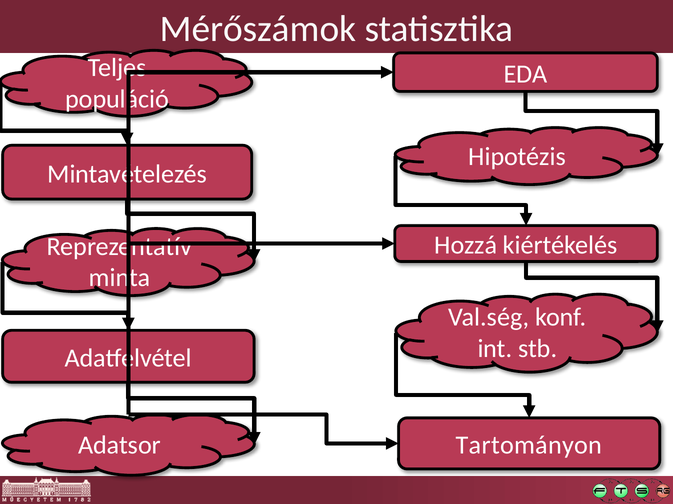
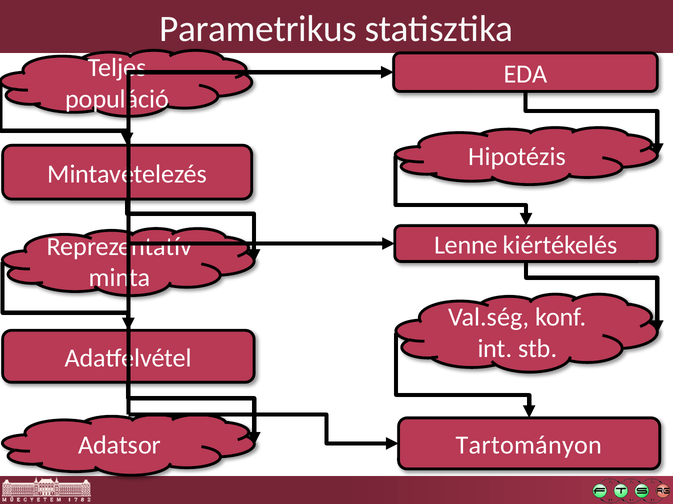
Mérőszámok: Mérőszámok -> Parametrikus (258, 29)
Hozzá: Hozzá -> Lenne (466, 246)
